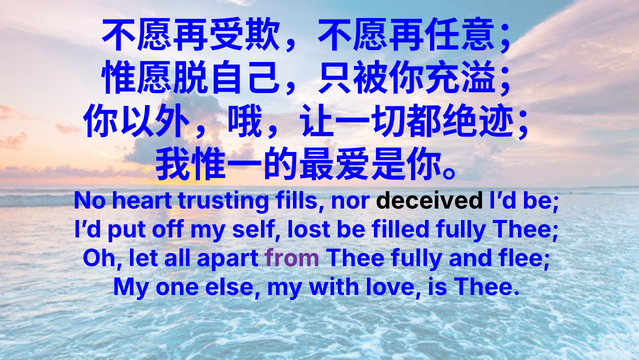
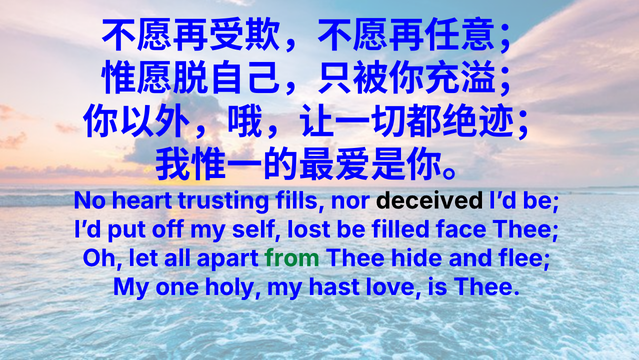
filled fully: fully -> face (461, 229)
from colour: purple -> green (292, 258)
Thee fully: fully -> hide (417, 258)
else: else -> holy (233, 287)
with: with -> hast (334, 287)
